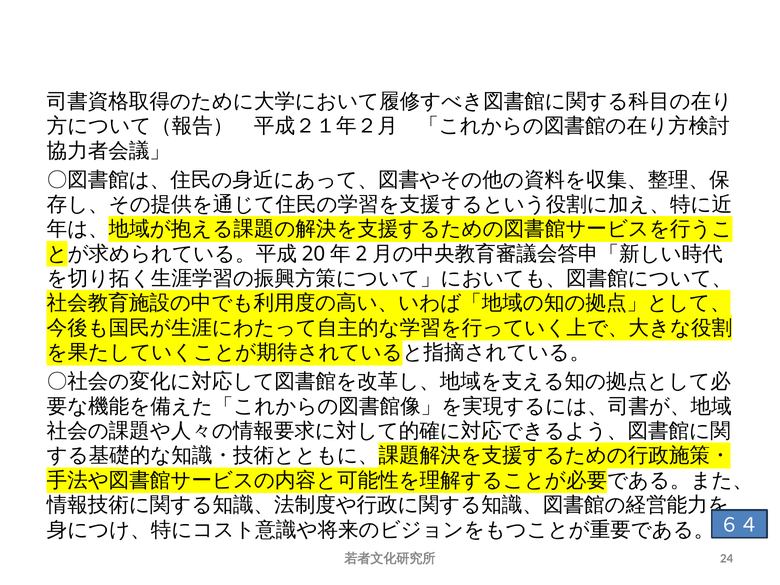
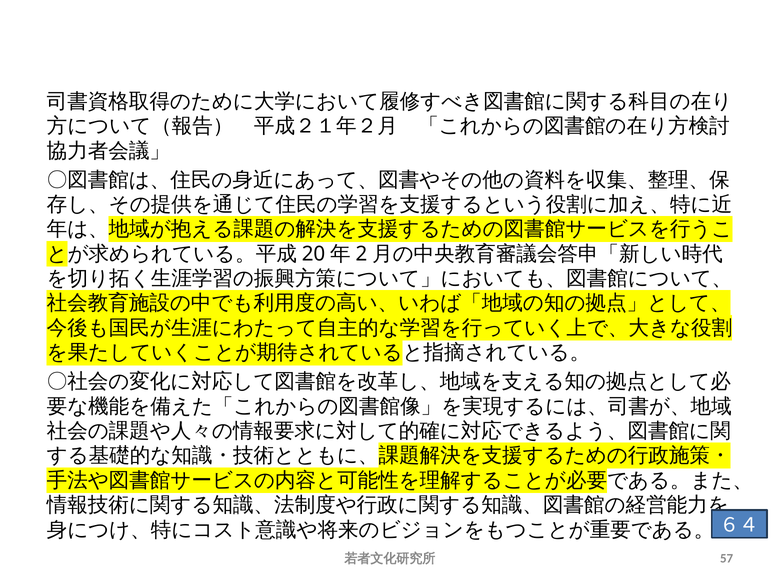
24: 24 -> 57 (727, 559)
